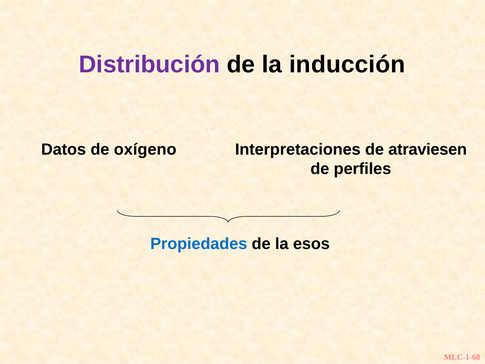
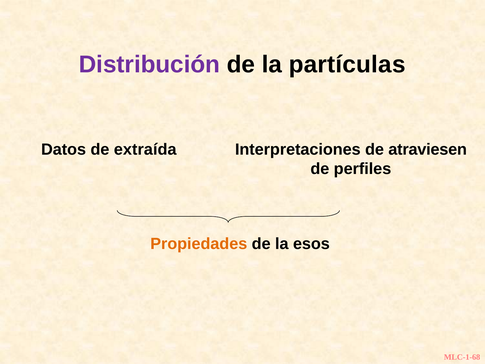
inducción: inducción -> partículas (347, 64)
oxígeno: oxígeno -> extraída (145, 149)
Propiedades colour: blue -> orange (199, 244)
